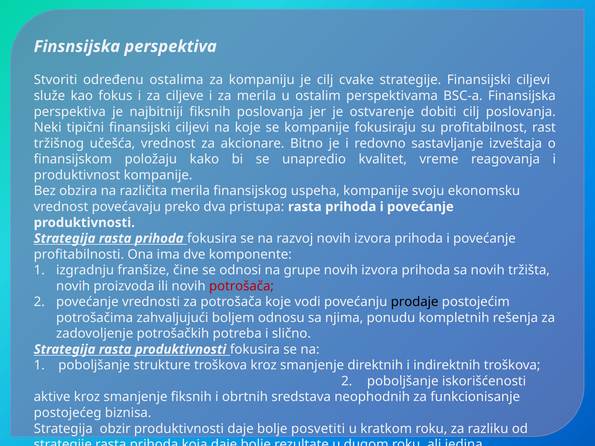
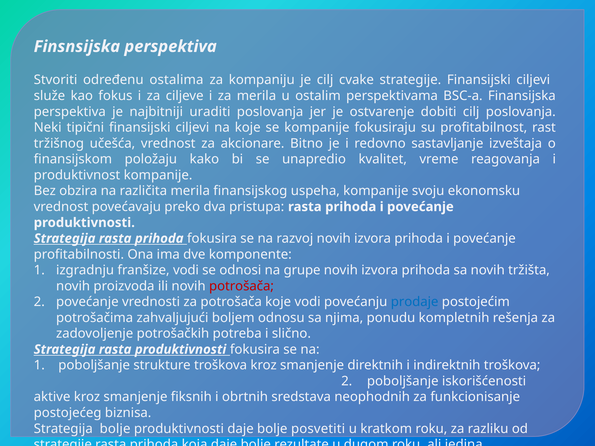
najbitniji fiksnih: fiksnih -> uraditi (210, 112)
franšize čine: čine -> vodi (186, 270)
prodaje colour: black -> blue (415, 302)
Strategija obzir: obzir -> bolje (115, 429)
